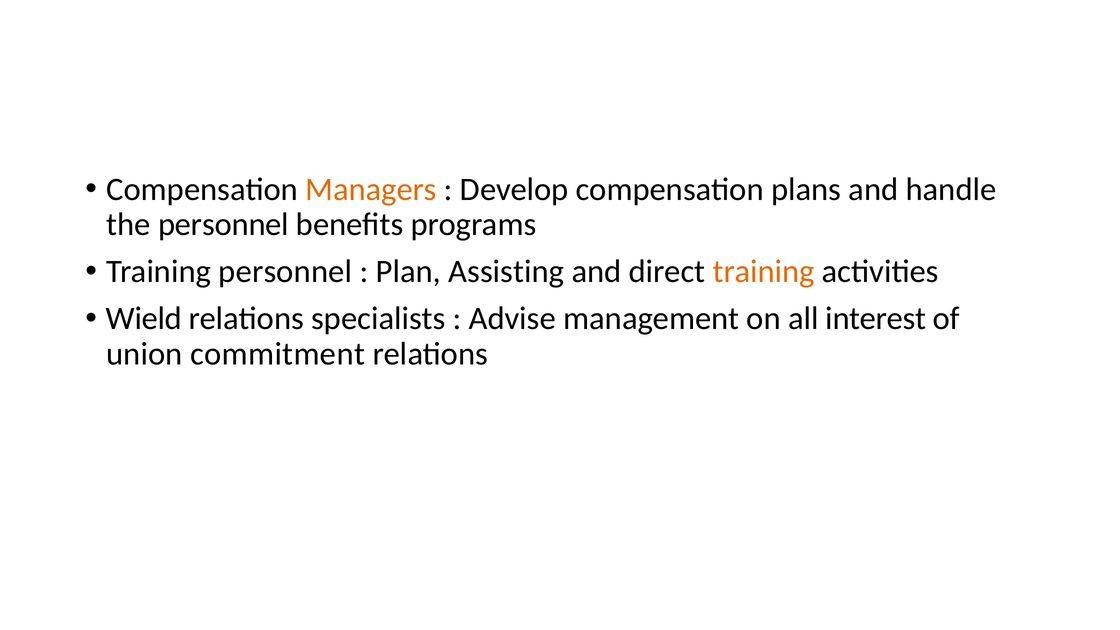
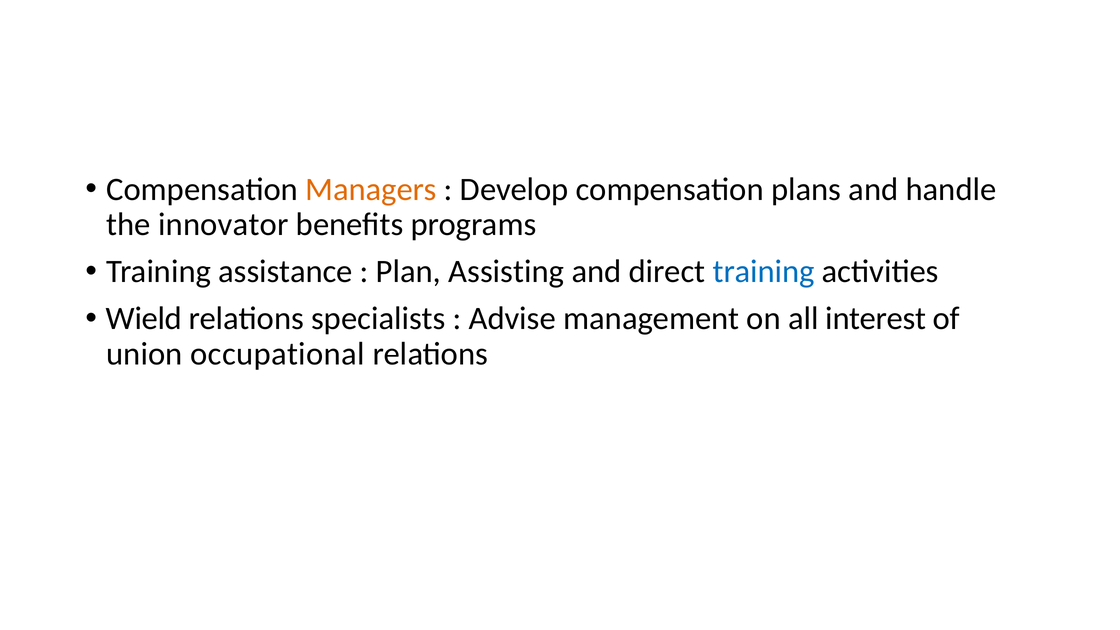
the personnel: personnel -> innovator (223, 225)
Training personnel: personnel -> assistance (285, 272)
training colour: orange -> blue (764, 272)
commitment: commitment -> occupational (277, 354)
